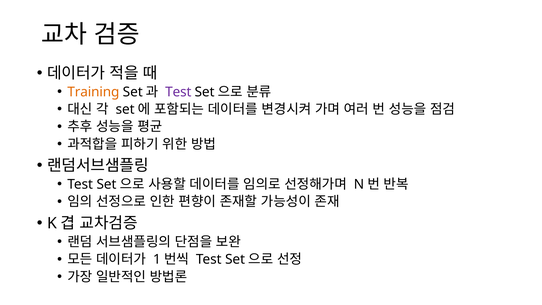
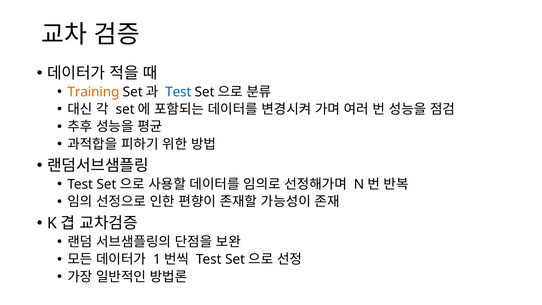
Test colour: purple -> blue (178, 92)
